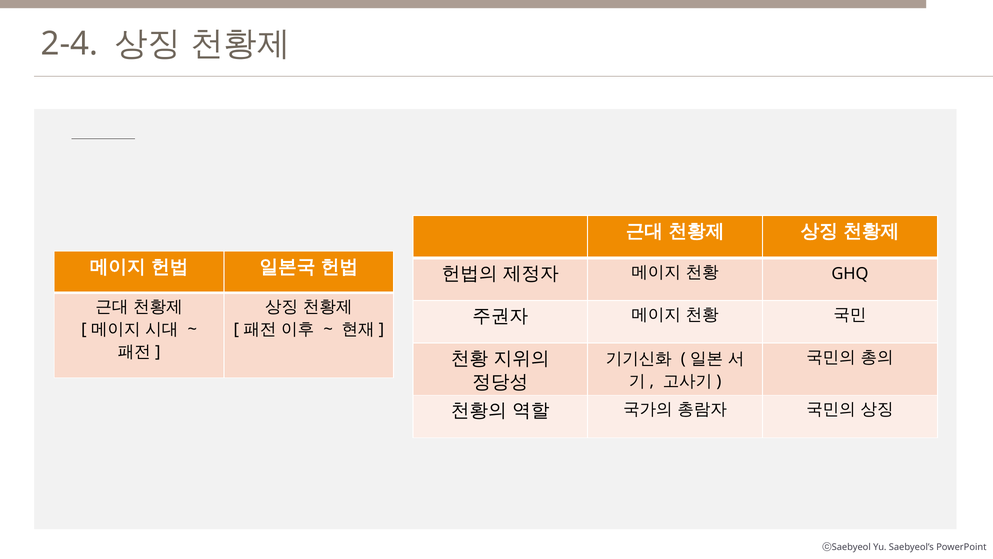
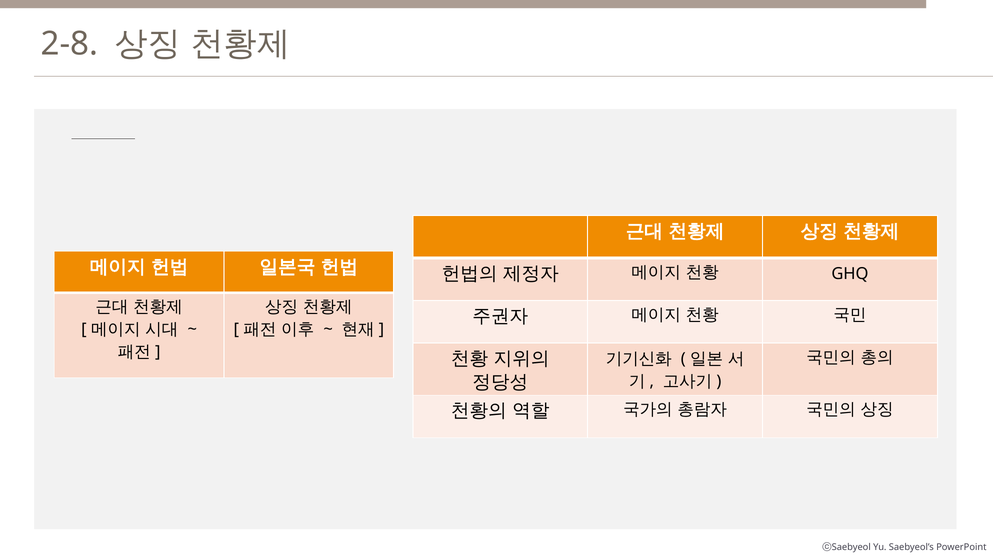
2-4: 2-4 -> 2-8 (69, 44)
